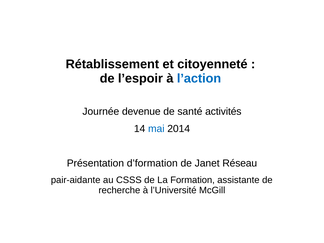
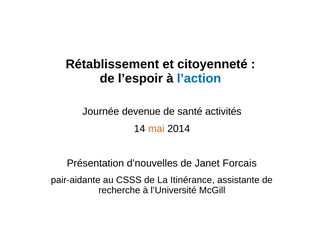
mai colour: blue -> orange (156, 129)
d’formation: d’formation -> d’nouvelles (152, 163)
Réseau: Réseau -> Forcais (240, 163)
Formation: Formation -> Itinérance (192, 180)
